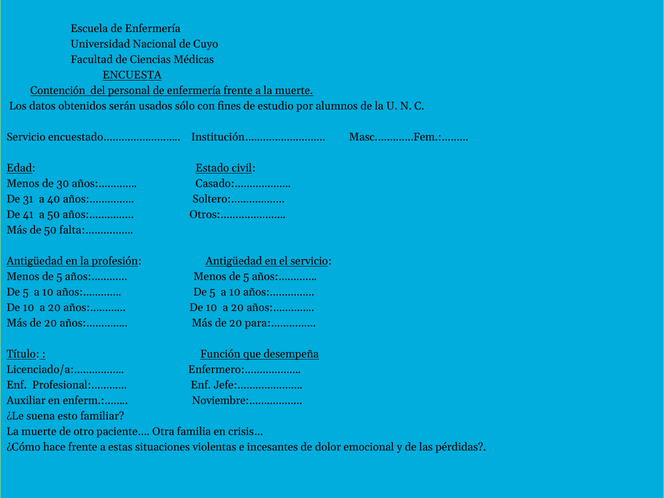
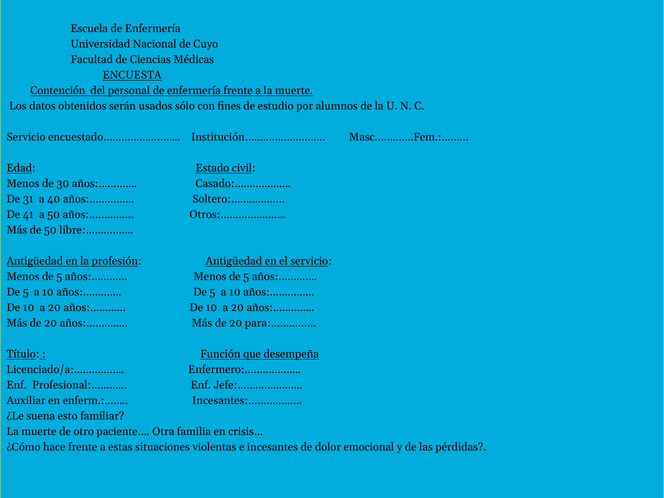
falta:……………: falta:…………… -> libre:…………… (96, 230)
Noviembre:………………: Noviembre:……………… -> Incesantes:……………… (247, 401)
